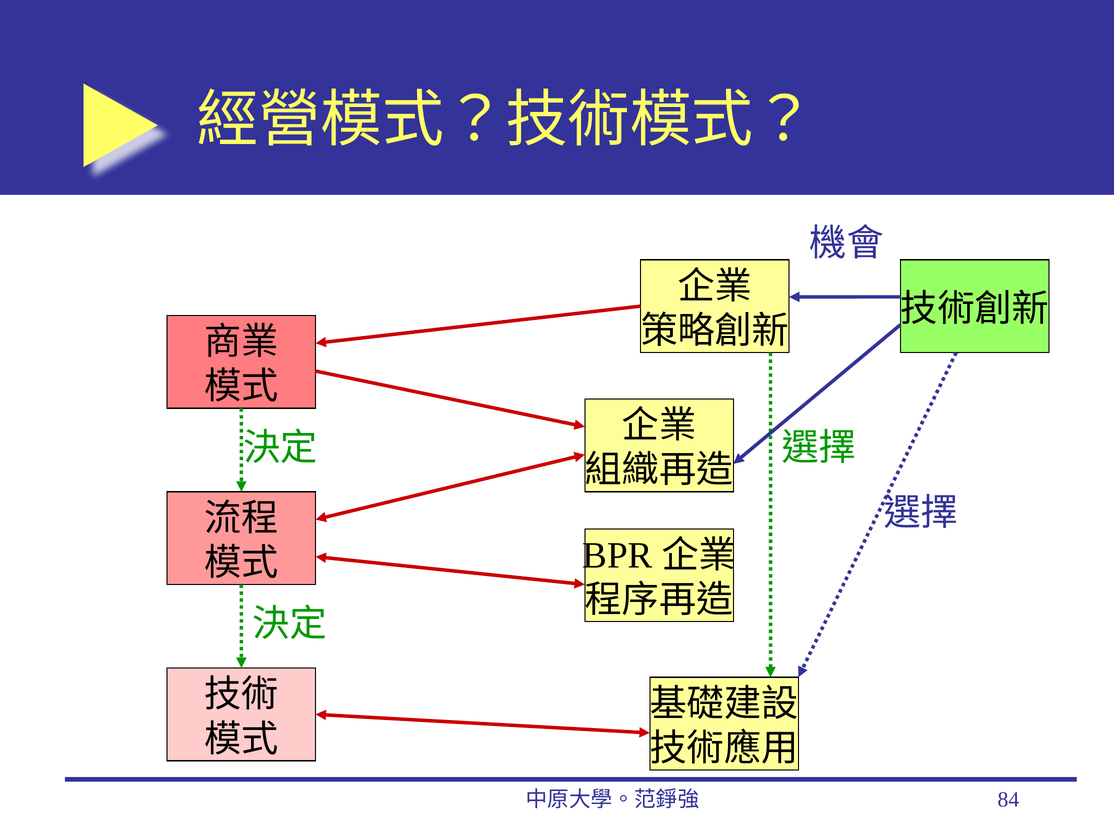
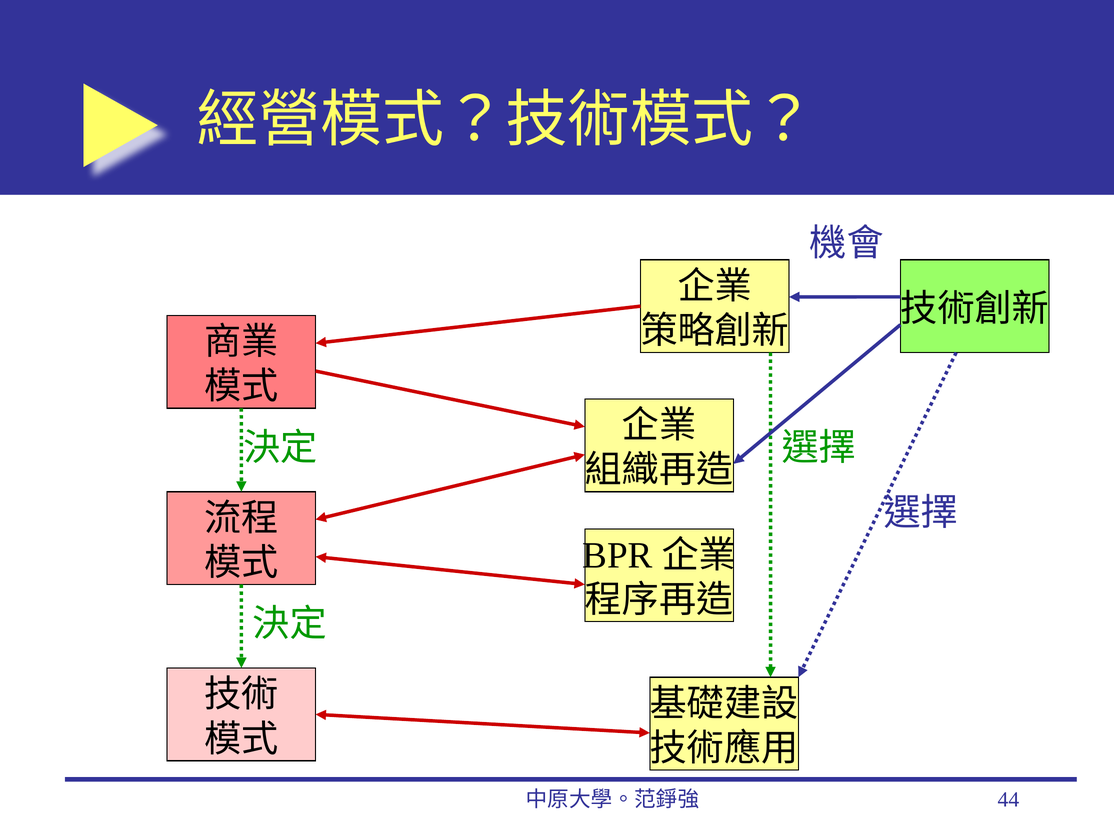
84: 84 -> 44 (1008, 800)
